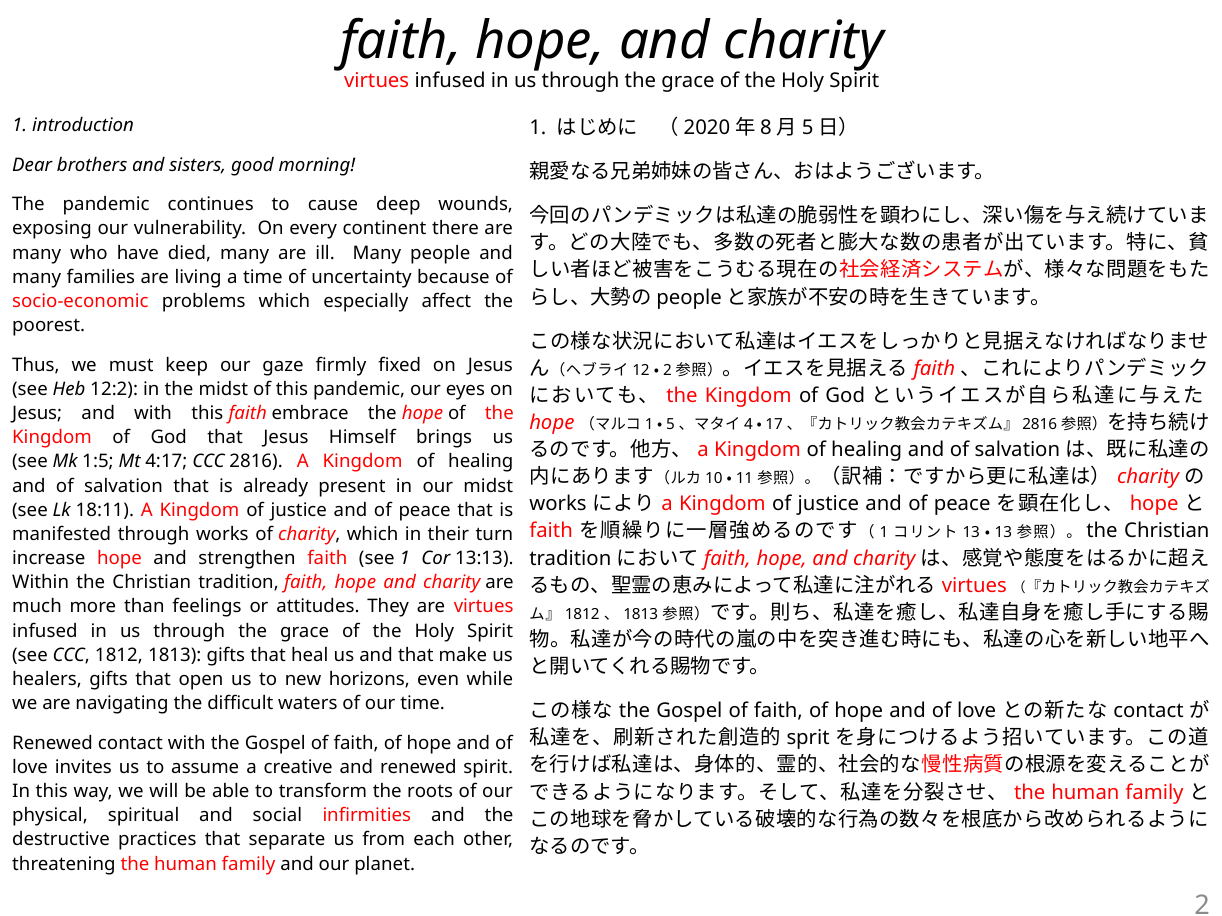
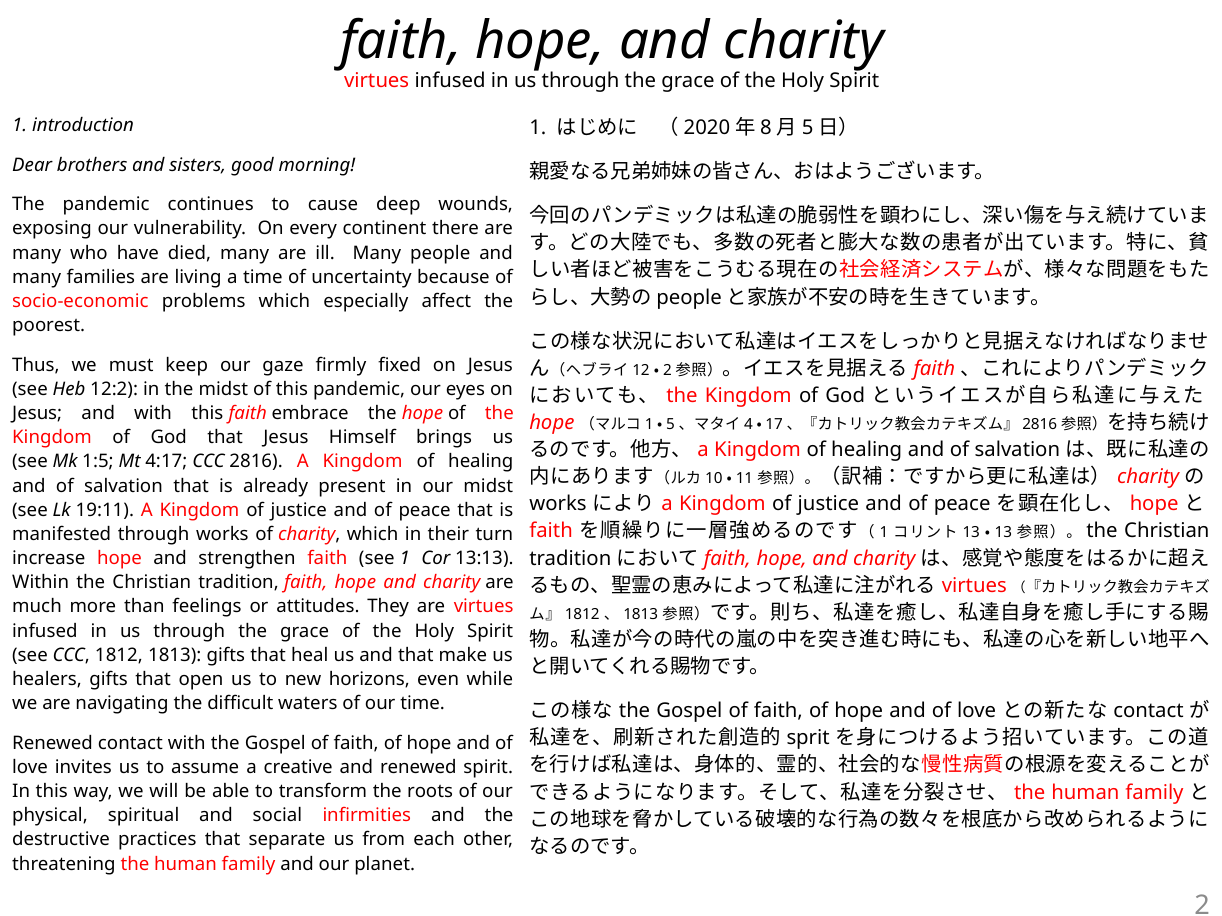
18:11: 18:11 -> 19:11 (105, 510)
